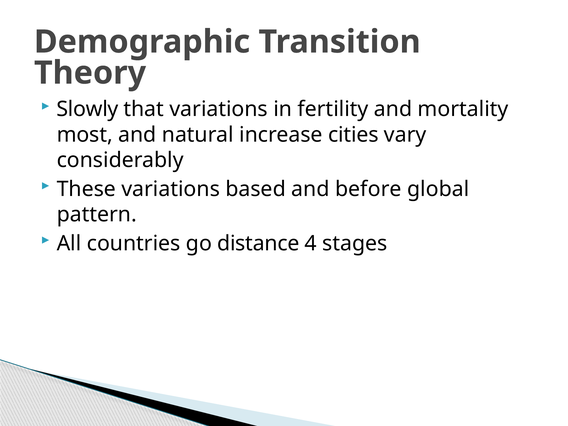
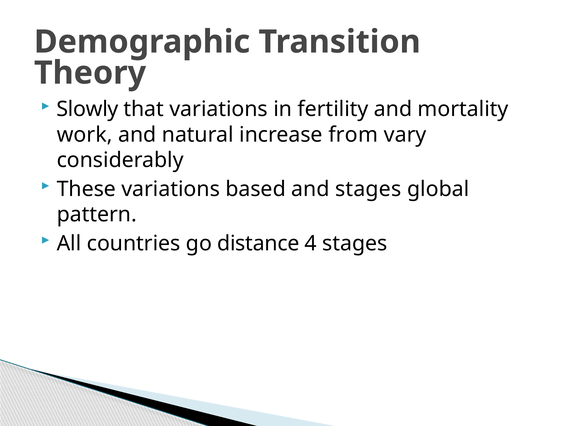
most: most -> work (85, 135)
cities: cities -> from (353, 135)
and before: before -> stages (368, 189)
